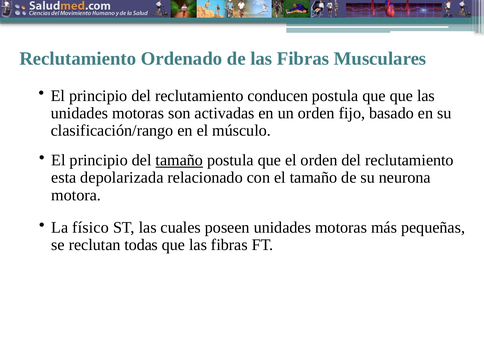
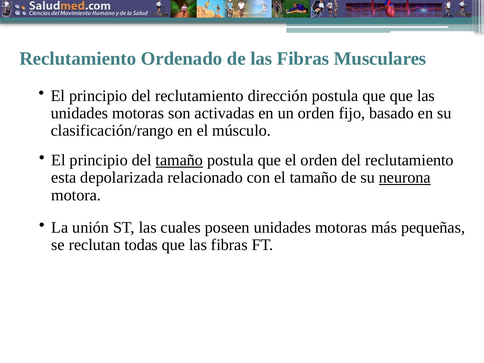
conducen: conducen -> dirección (278, 96)
neurona underline: none -> present (405, 178)
físico: físico -> unión (91, 227)
